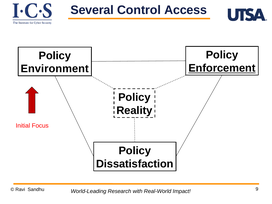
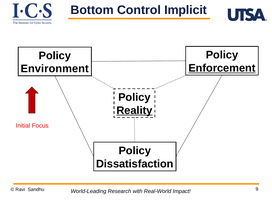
Several: Several -> Bottom (92, 10)
Access: Access -> Implicit (186, 10)
Reality underline: none -> present (134, 110)
